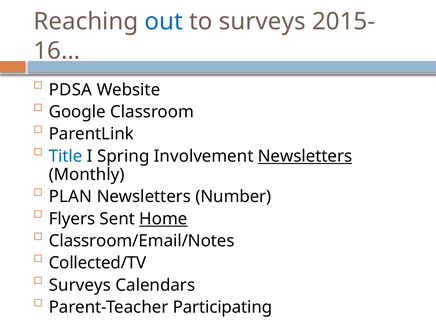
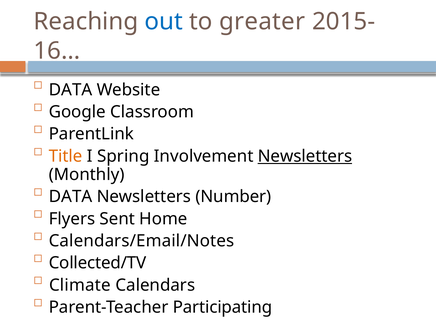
to surveys: surveys -> greater (262, 22)
PDSA: PDSA -> DATA (71, 90)
Title colour: blue -> orange (66, 156)
PLAN: PLAN -> DATA (71, 197)
Home underline: present -> none (163, 219)
Classroom/Email/Notes: Classroom/Email/Notes -> Calendars/Email/Notes (142, 241)
Surveys: Surveys -> Climate (80, 285)
